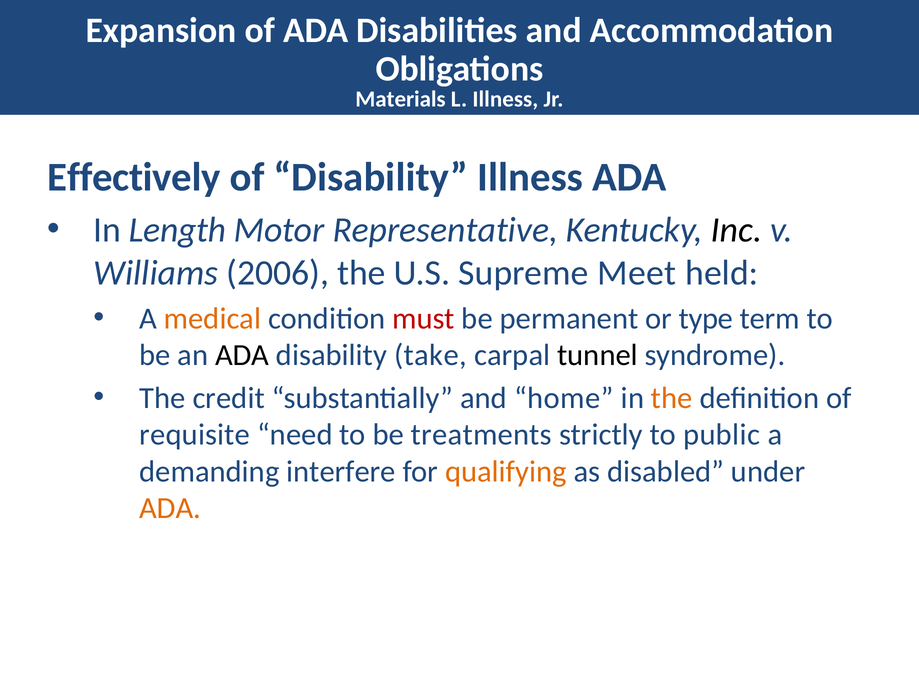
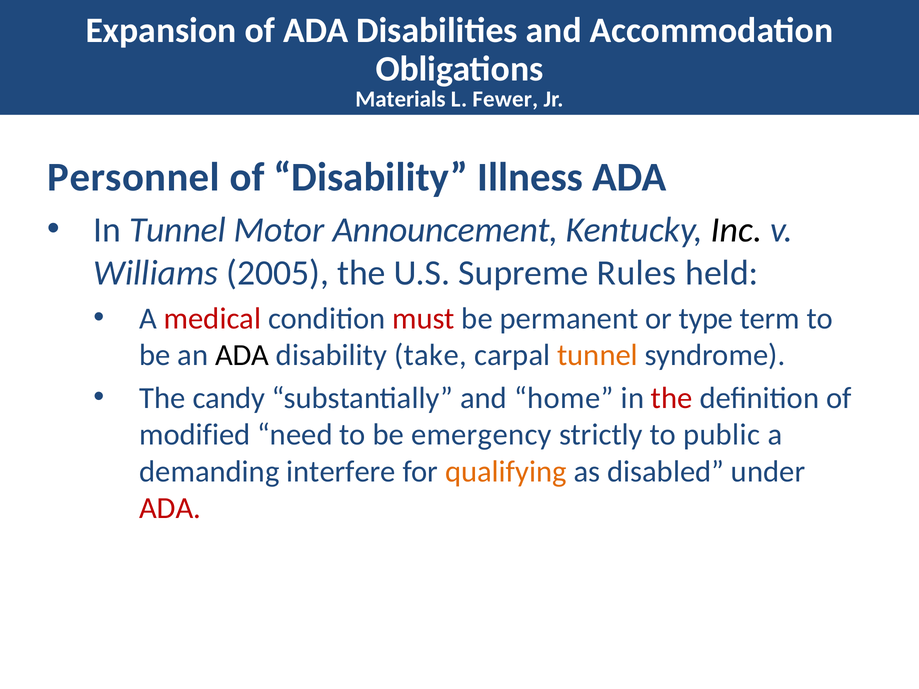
L Illness: Illness -> Fewer (505, 99)
Effectively: Effectively -> Personnel (134, 178)
In Length: Length -> Tunnel (177, 230)
Representative: Representative -> Announcement (445, 230)
2006: 2006 -> 2005 (278, 273)
Meet: Meet -> Rules (637, 273)
medical colour: orange -> red (212, 319)
tunnel colour: black -> orange (597, 355)
credit: credit -> candy (229, 398)
the colour: orange -> red (672, 398)
requisite: requisite -> modified (195, 435)
treatments: treatments -> emergency (481, 435)
ADA colour: orange -> red (170, 509)
